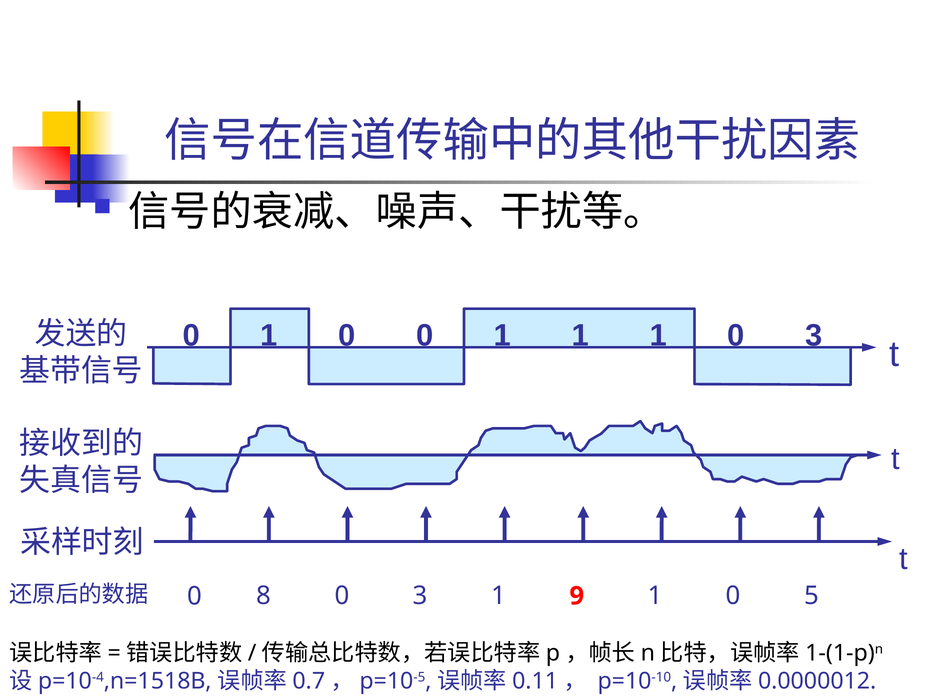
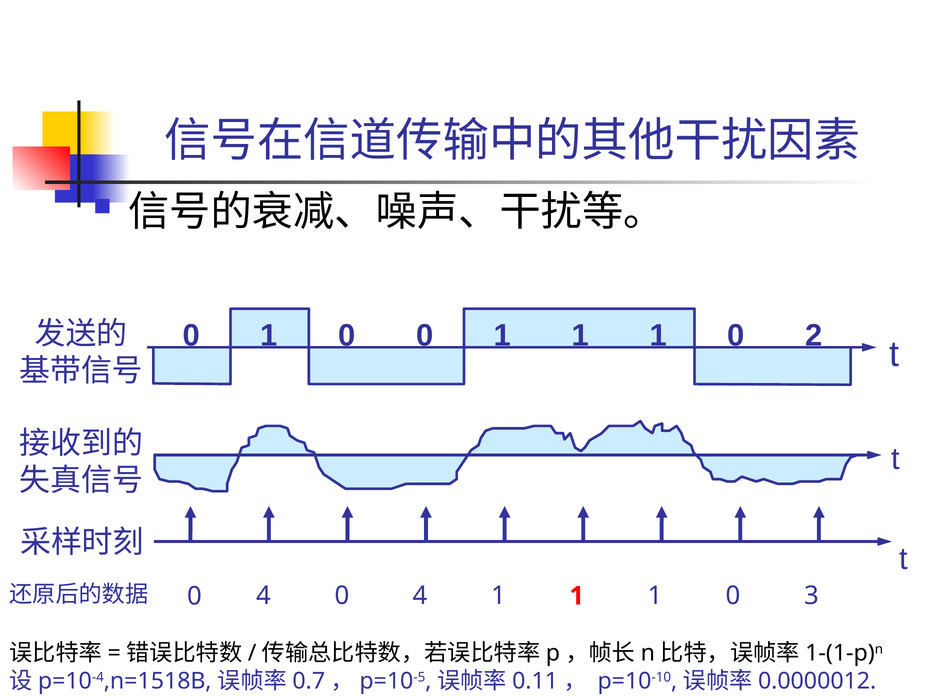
1 0 3: 3 -> 2 (814, 335)
8: 8 -> 4 (264, 596)
3: 3 -> 4 (420, 596)
9: 9 -> 1 (577, 596)
5: 5 -> 3 (812, 596)
